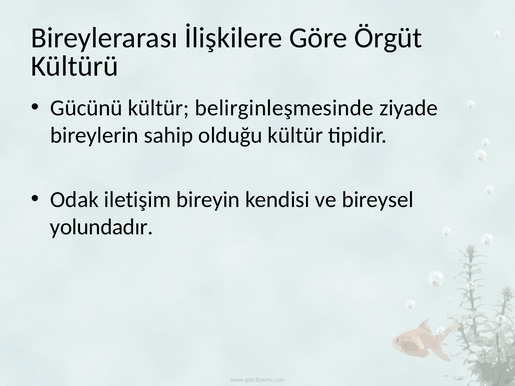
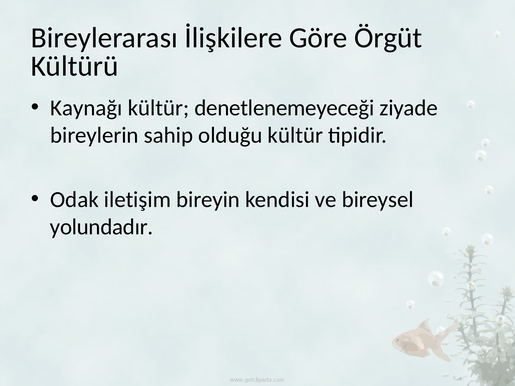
Gücünü: Gücünü -> Kaynağı (86, 108)
belirginleşmesinde: belirginleşmesinde -> denetlenemeyeceği (284, 108)
